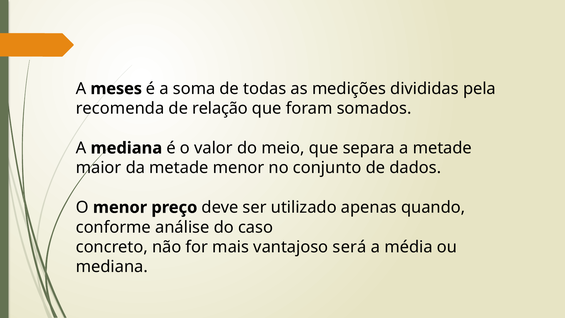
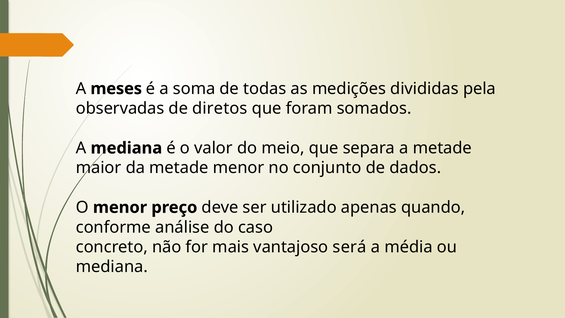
recomenda: recomenda -> observadas (120, 108)
relação: relação -> diretos (220, 108)
